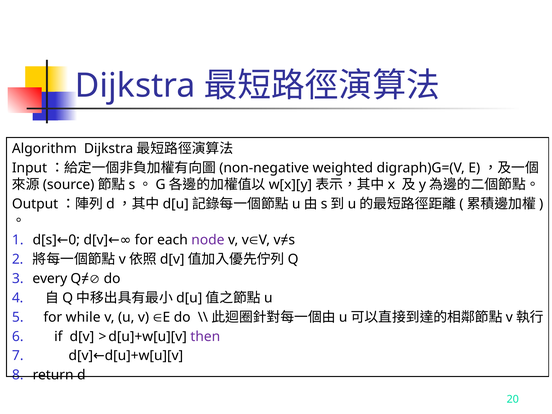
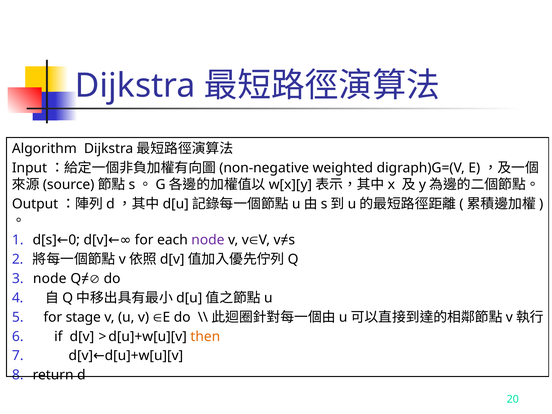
every: every -> node (50, 278)
while: while -> stage (83, 317)
then colour: purple -> orange (205, 336)
